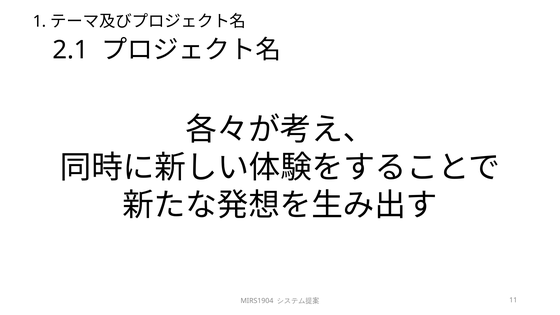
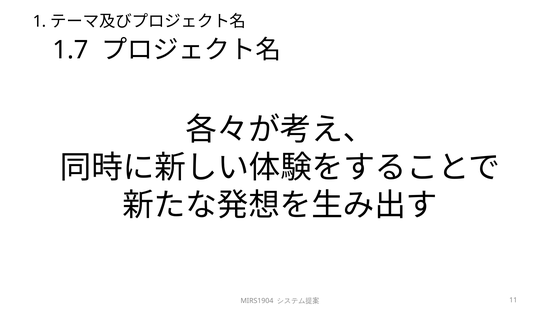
2.1: 2.1 -> 1.7 (71, 50)
